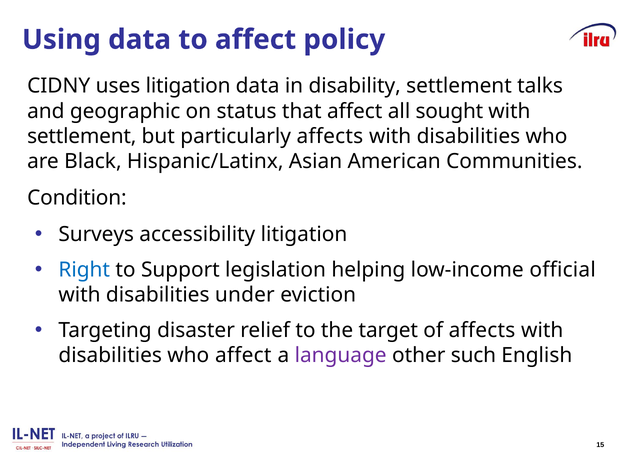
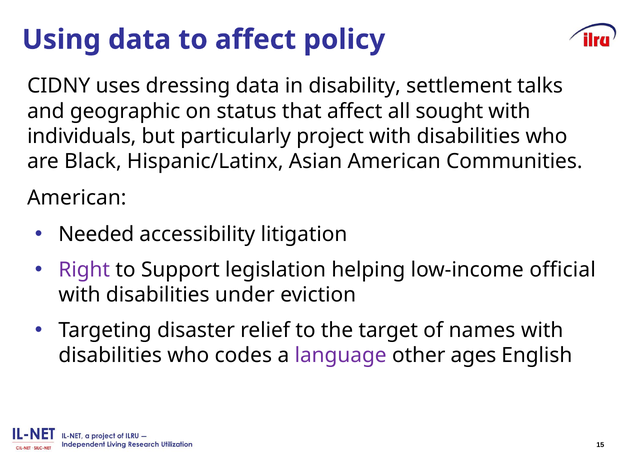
uses litigation: litigation -> dressing (188, 86)
settlement: settlement -> individuals (82, 136)
particularly affects: affects -> project (330, 136)
Condition: Condition -> American (77, 198)
Surveys: Surveys -> Needed (96, 234)
Right colour: blue -> purple (84, 270)
of affects: affects -> names (482, 330)
who affect: affect -> codes (243, 355)
such: such -> ages (473, 355)
